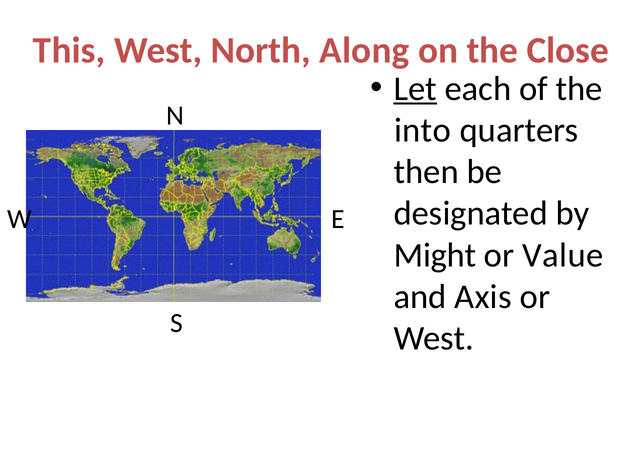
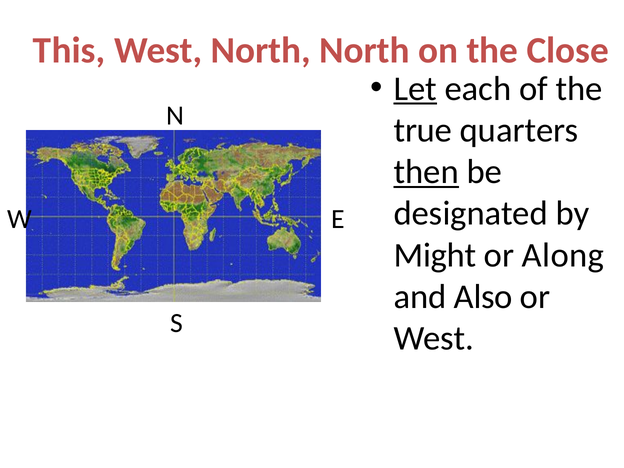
North Along: Along -> North (365, 50)
into: into -> true (423, 130)
then underline: none -> present (426, 172)
Value: Value -> Along (563, 255)
Axis: Axis -> Also (483, 297)
